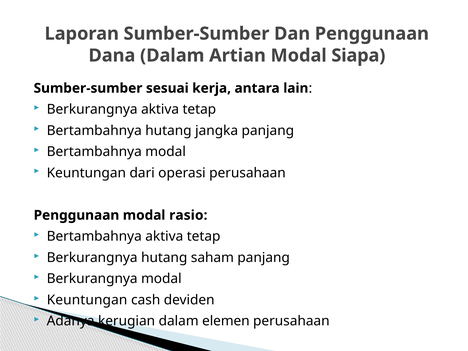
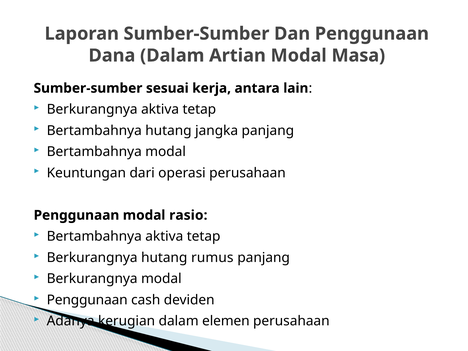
Siapa: Siapa -> Masa (358, 55)
saham: saham -> rumus (212, 258)
Keuntungan: Keuntungan -> Penggunaan (87, 300)
